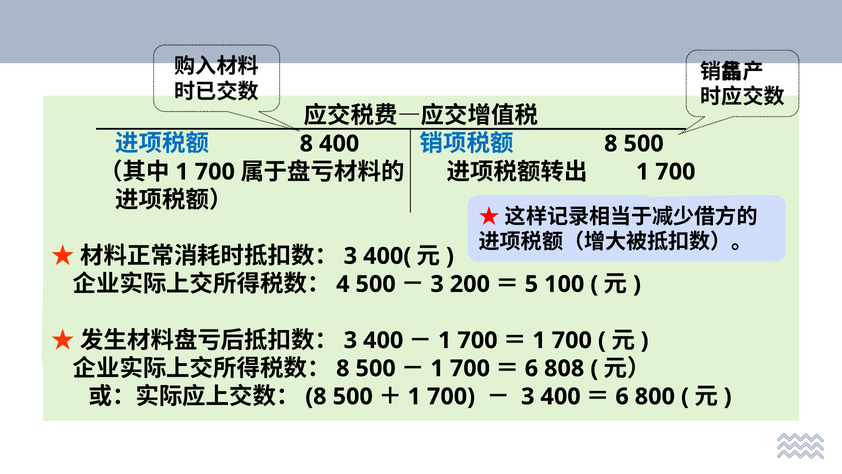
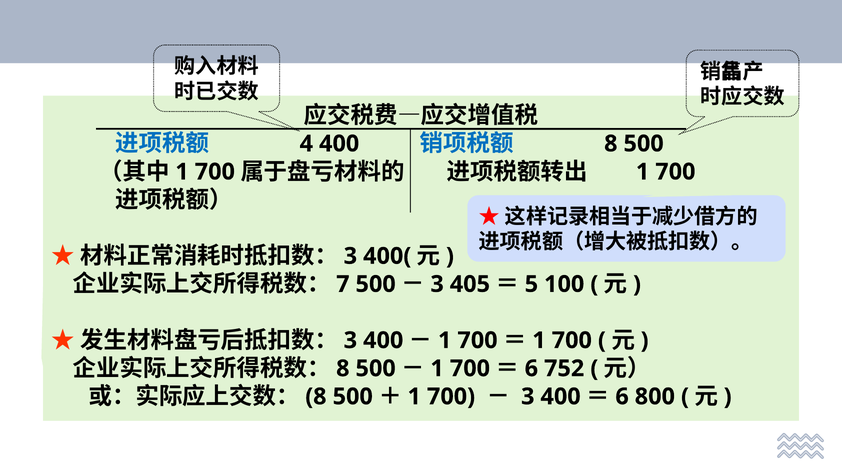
8: 8 -> 4 (306, 144)
4: 4 -> 7 (343, 284)
200: 200 -> 405 (470, 284)
808: 808 -> 752 (564, 368)
